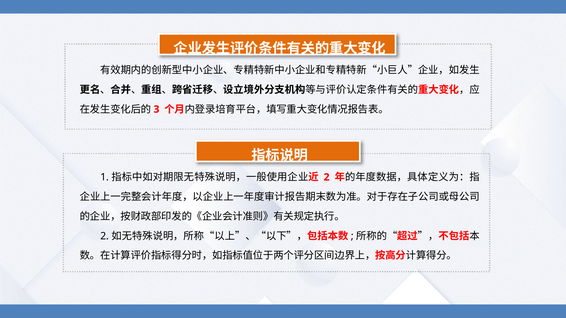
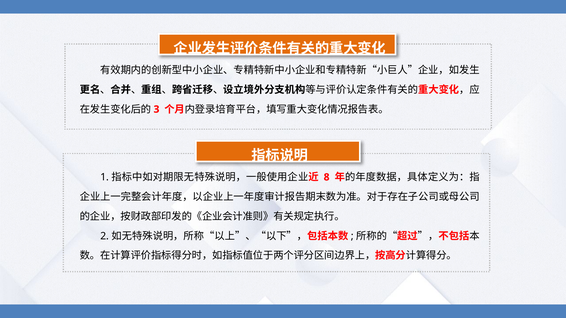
2: 2 -> 8 (327, 177)
